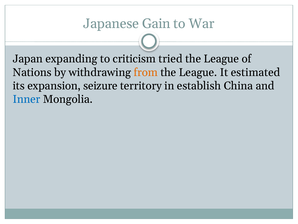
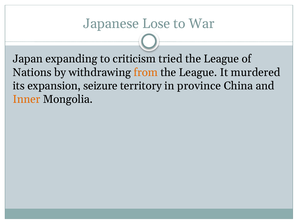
Gain: Gain -> Lose (156, 23)
estimated: estimated -> murdered (256, 72)
establish: establish -> province (199, 86)
Inner colour: blue -> orange (27, 99)
